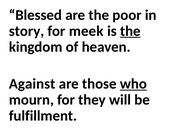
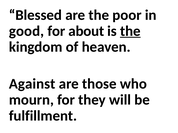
story: story -> good (26, 31)
meek: meek -> about (86, 31)
who underline: present -> none (133, 84)
